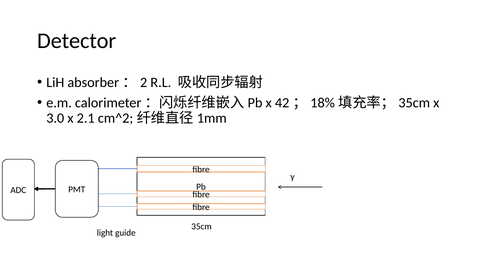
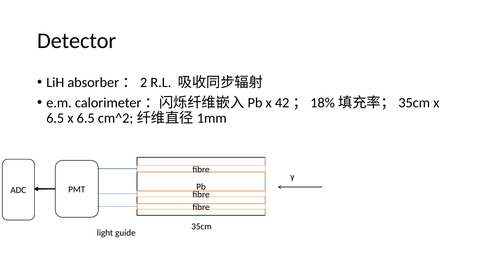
3.0: 3.0 -> 6.5 (55, 118)
2.1: 2.1 -> 6.5 (86, 118)
